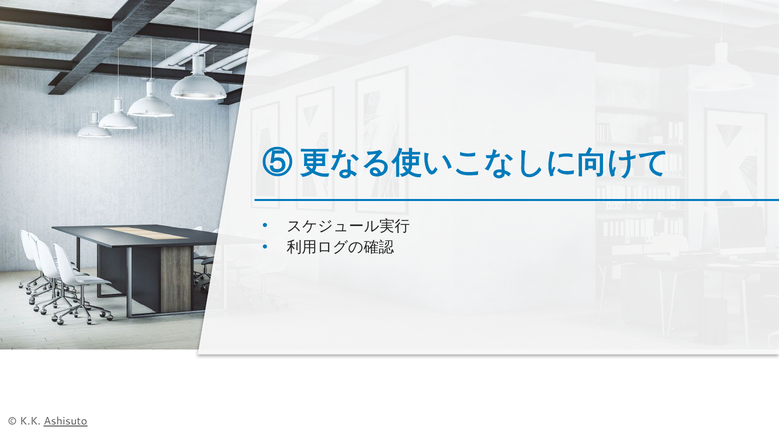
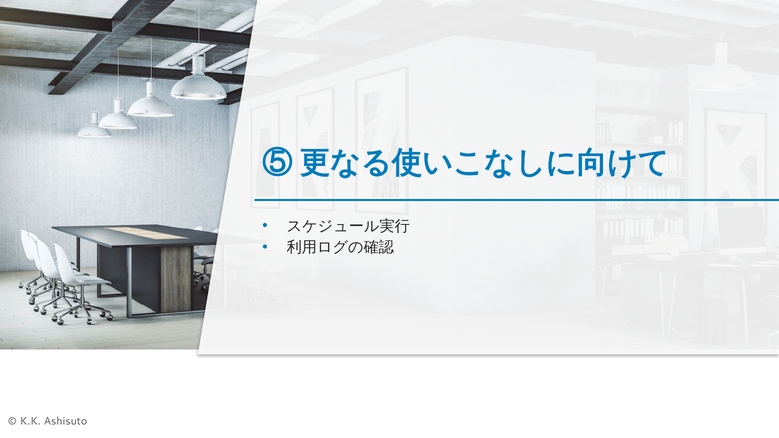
Ashisuto underline: present -> none (65, 422)
